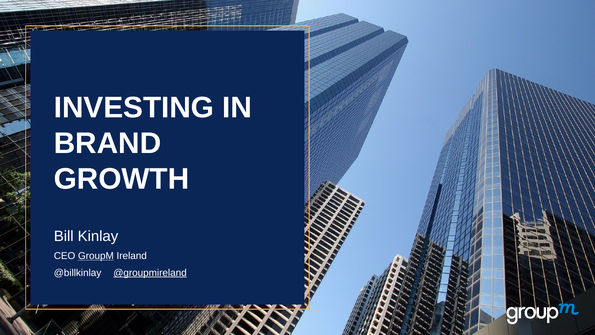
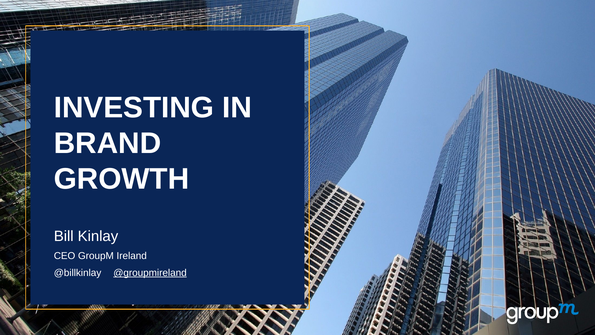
GroupM underline: present -> none (96, 256)
